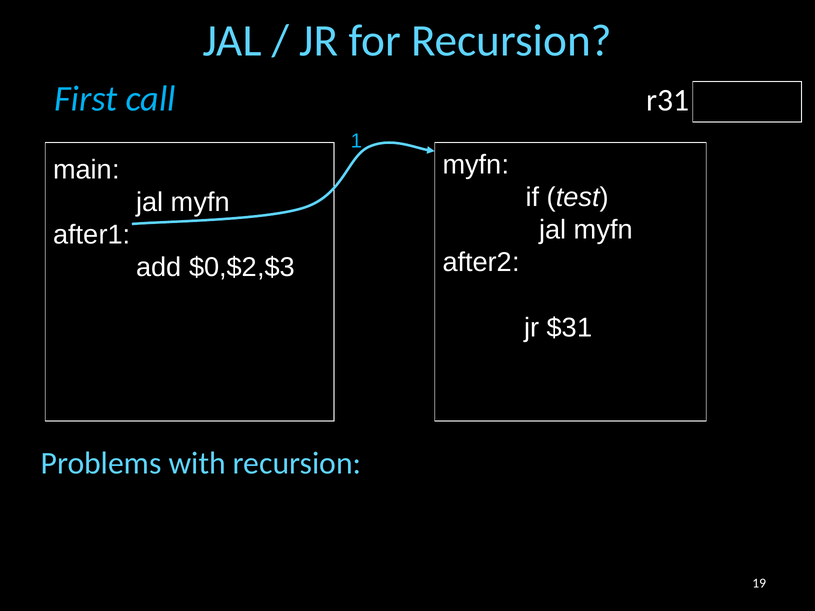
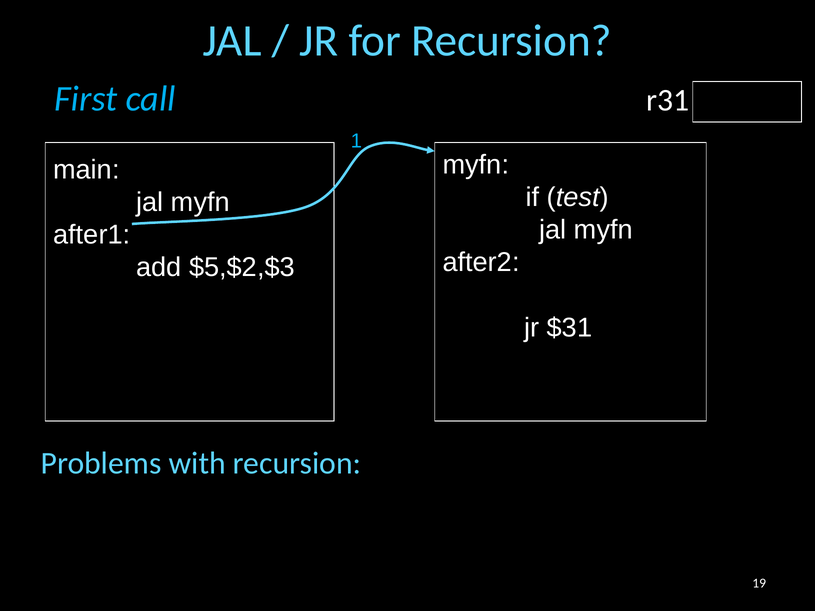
$0,$2,$3: $0,$2,$3 -> $5,$2,$3 (242, 267)
